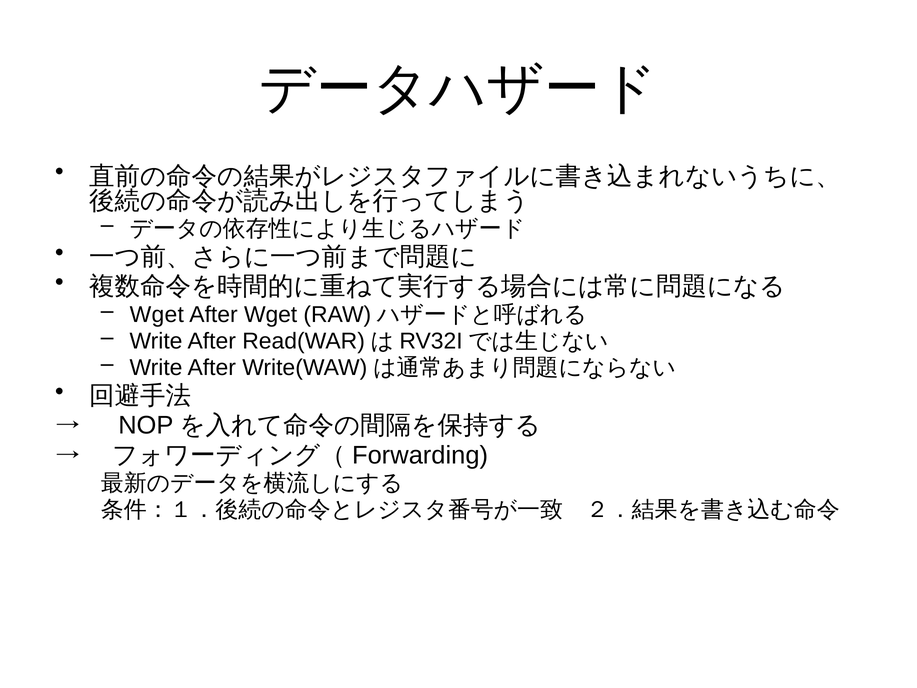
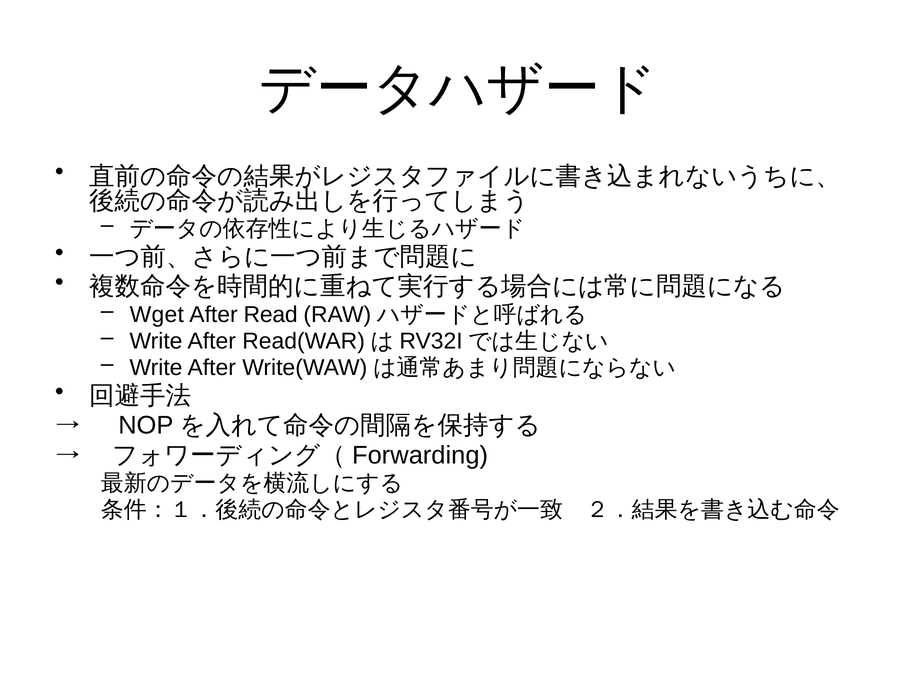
After Wget: Wget -> Read (271, 314)
